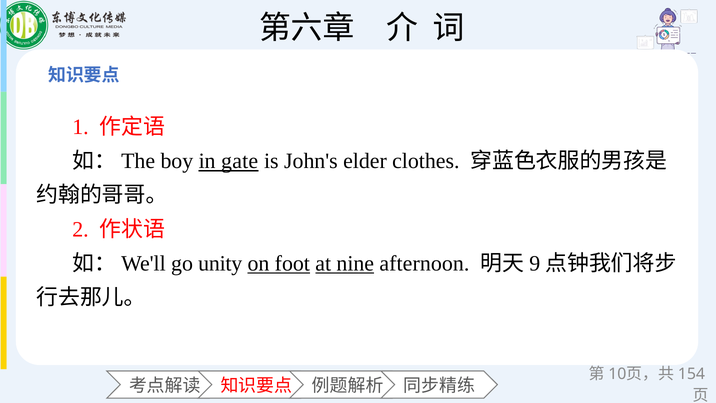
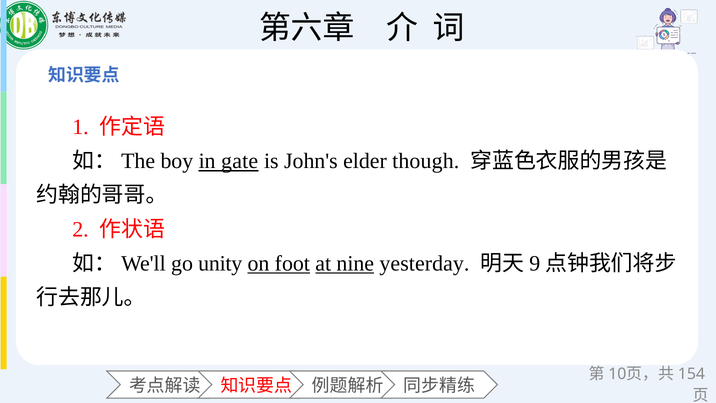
clothes: clothes -> though (426, 161)
afternoon: afternoon -> yesterday (424, 263)
